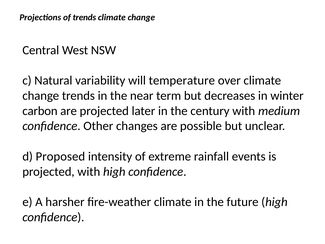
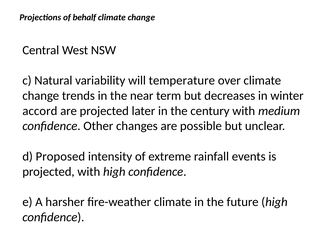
of trends: trends -> behalf (84, 17)
carbon: carbon -> accord (40, 111)
